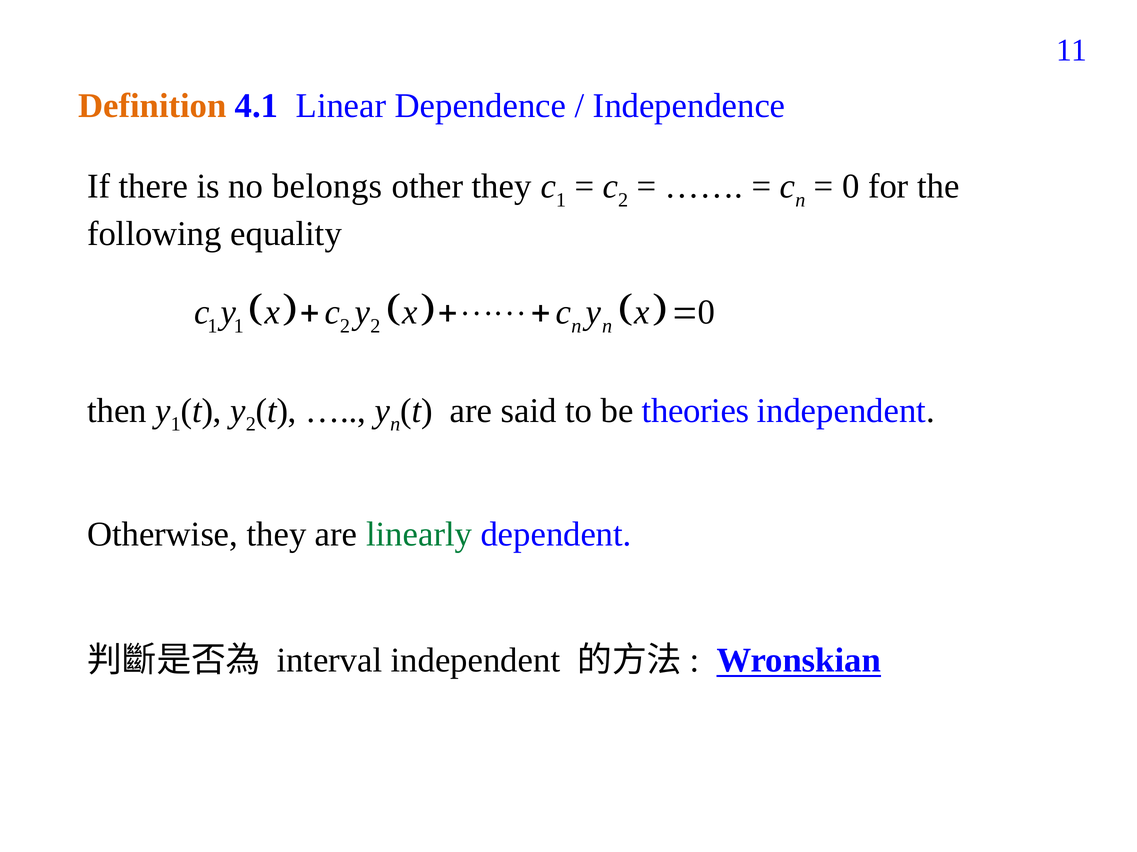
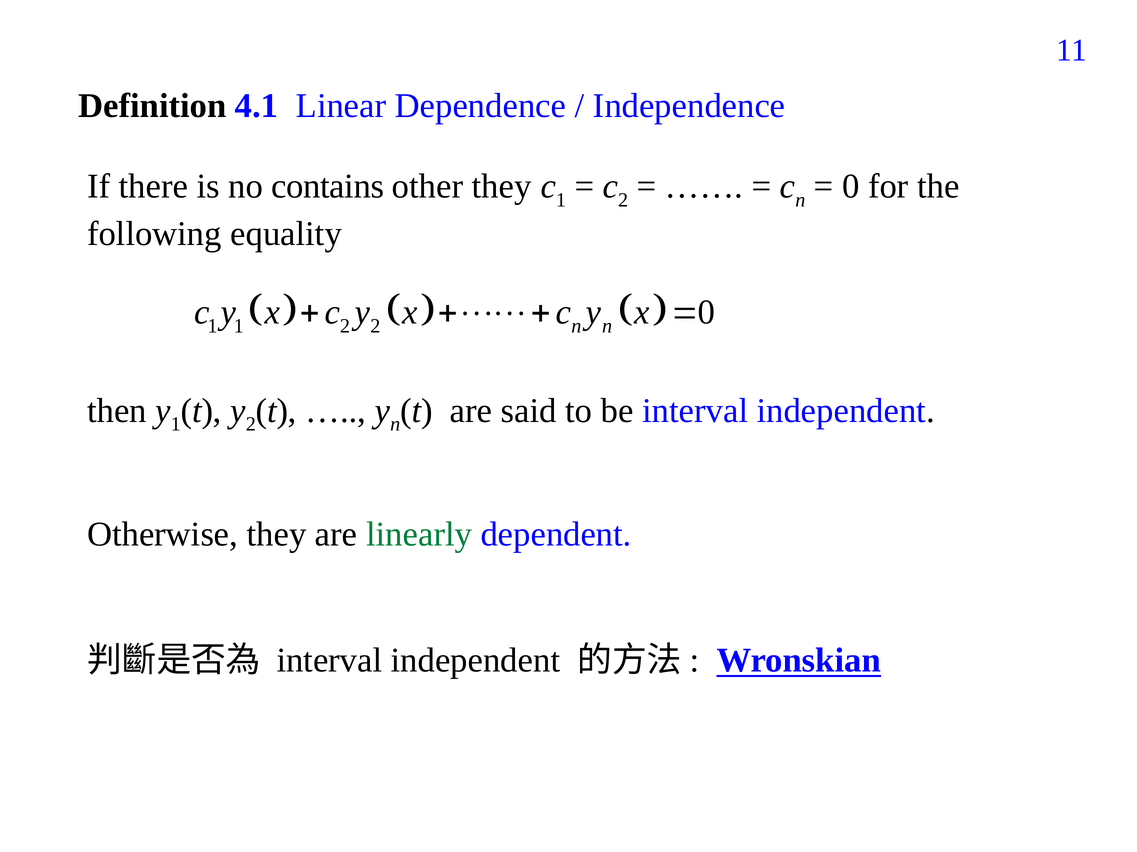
Definition colour: orange -> black (152, 106)
belongs: belongs -> contains (328, 187)
be theories: theories -> interval (695, 411)
